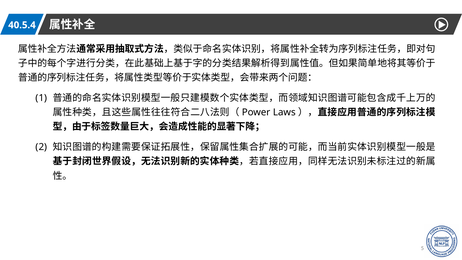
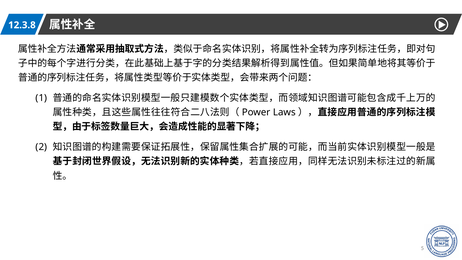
40.5.4: 40.5.4 -> 12.3.8 (22, 25)
